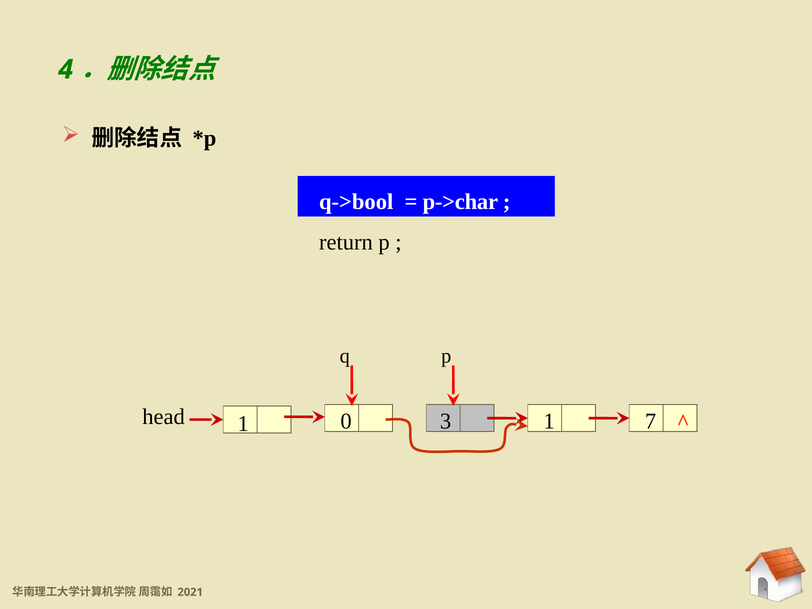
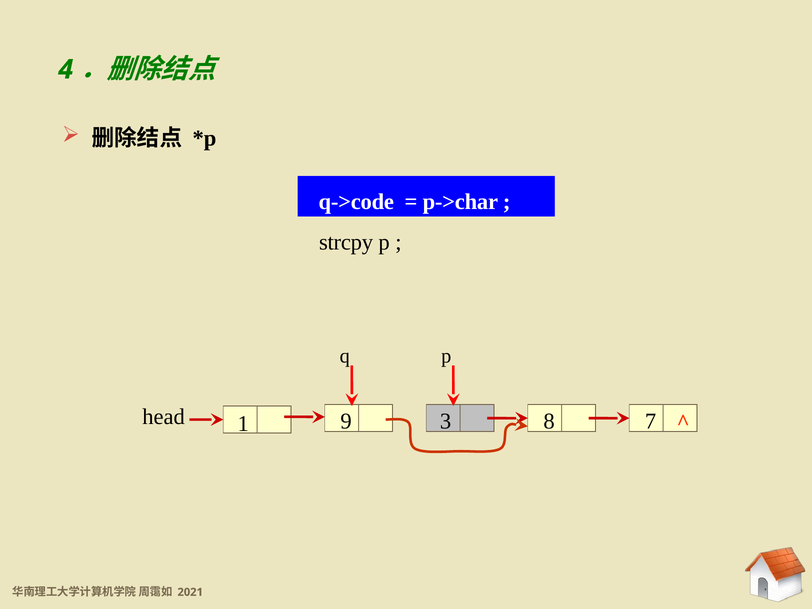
q->bool: q->bool -> q->code (356, 202)
return: return -> strcpy (346, 242)
3 1: 1 -> 8 (549, 421)
0: 0 -> 9 (346, 421)
